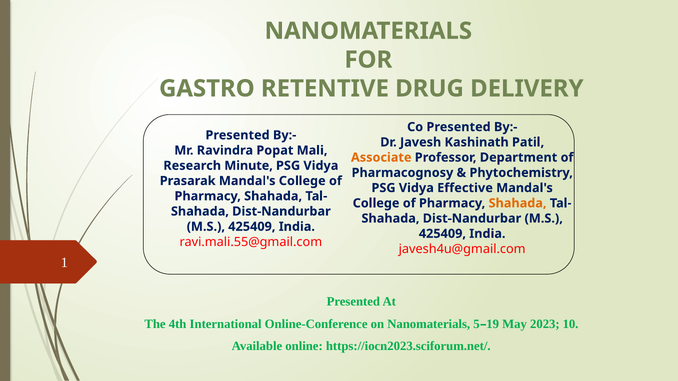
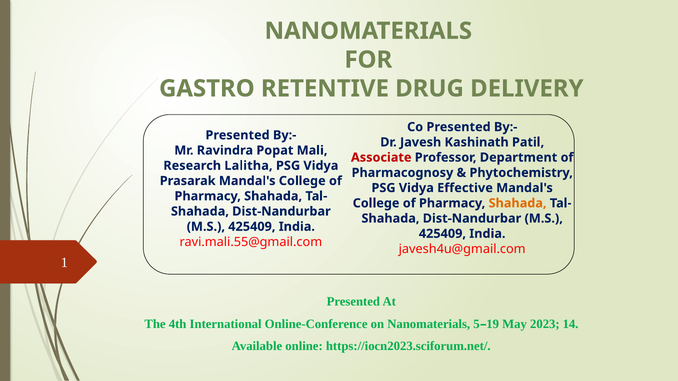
Associate colour: orange -> red (381, 158)
Minute: Minute -> Lalitha (248, 166)
10: 10 -> 14 (571, 324)
